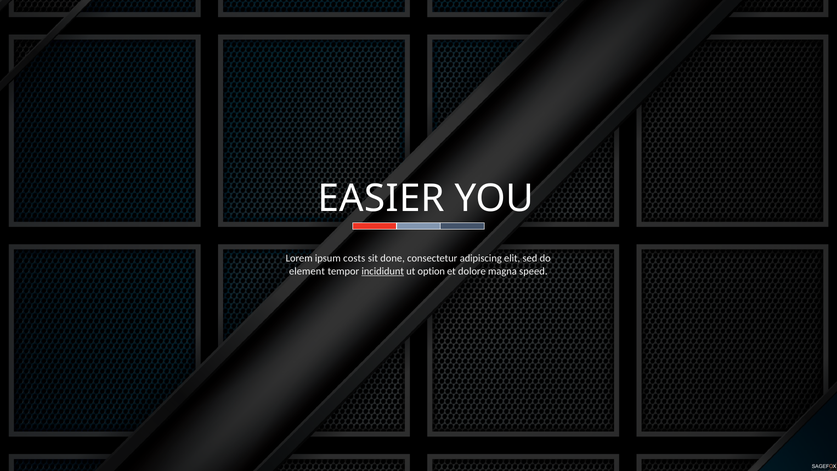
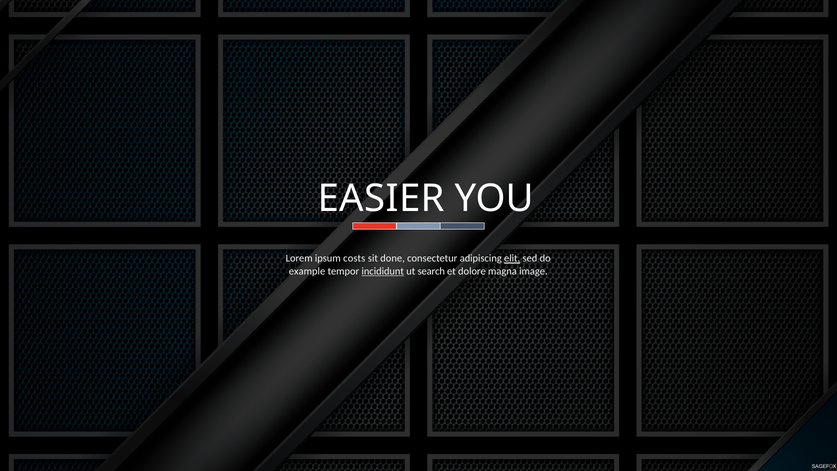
elit underline: none -> present (512, 258)
element: element -> example (307, 271)
option: option -> search (431, 271)
speed: speed -> image (533, 271)
